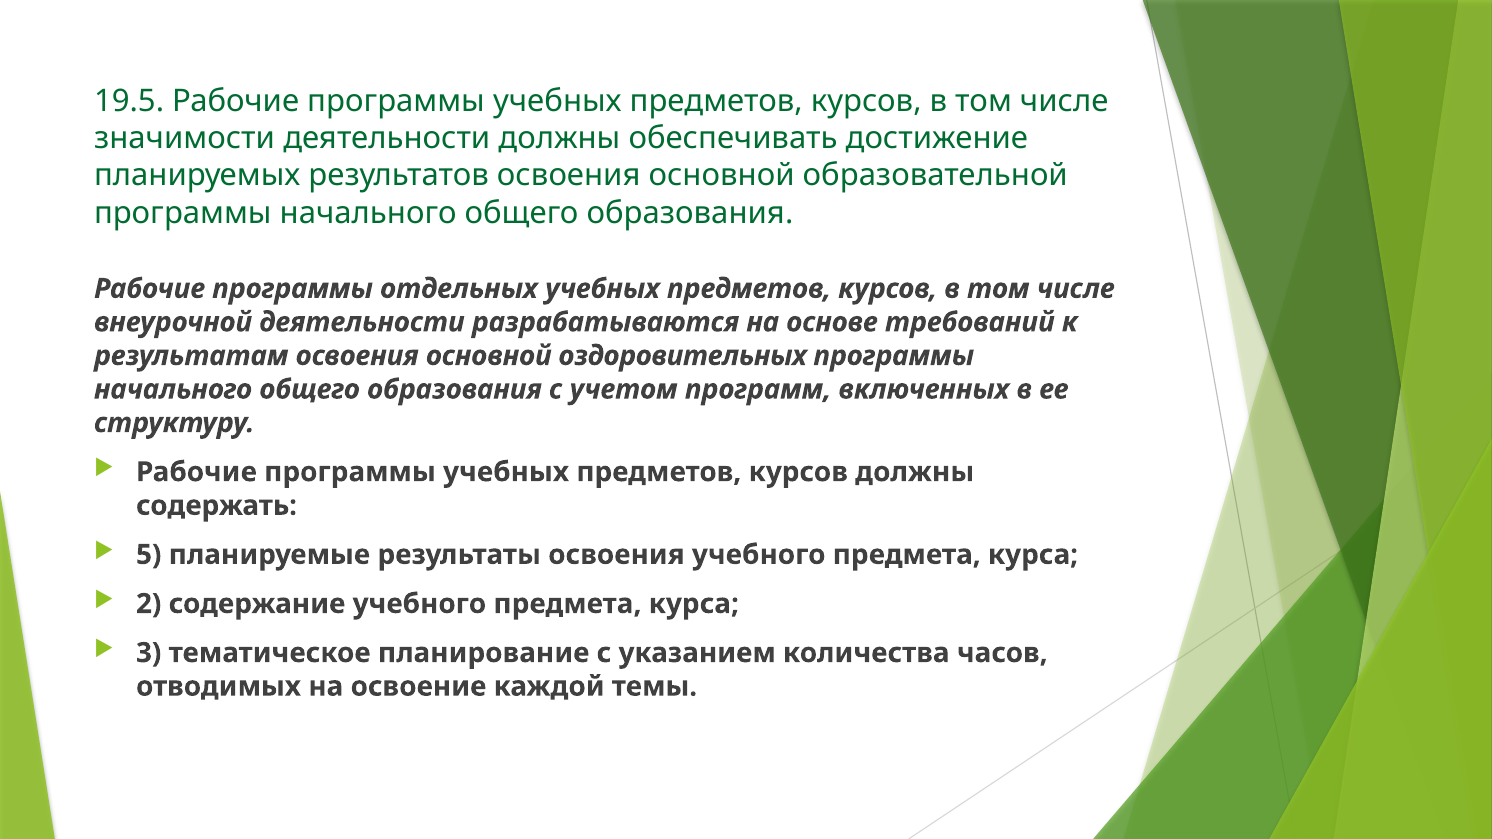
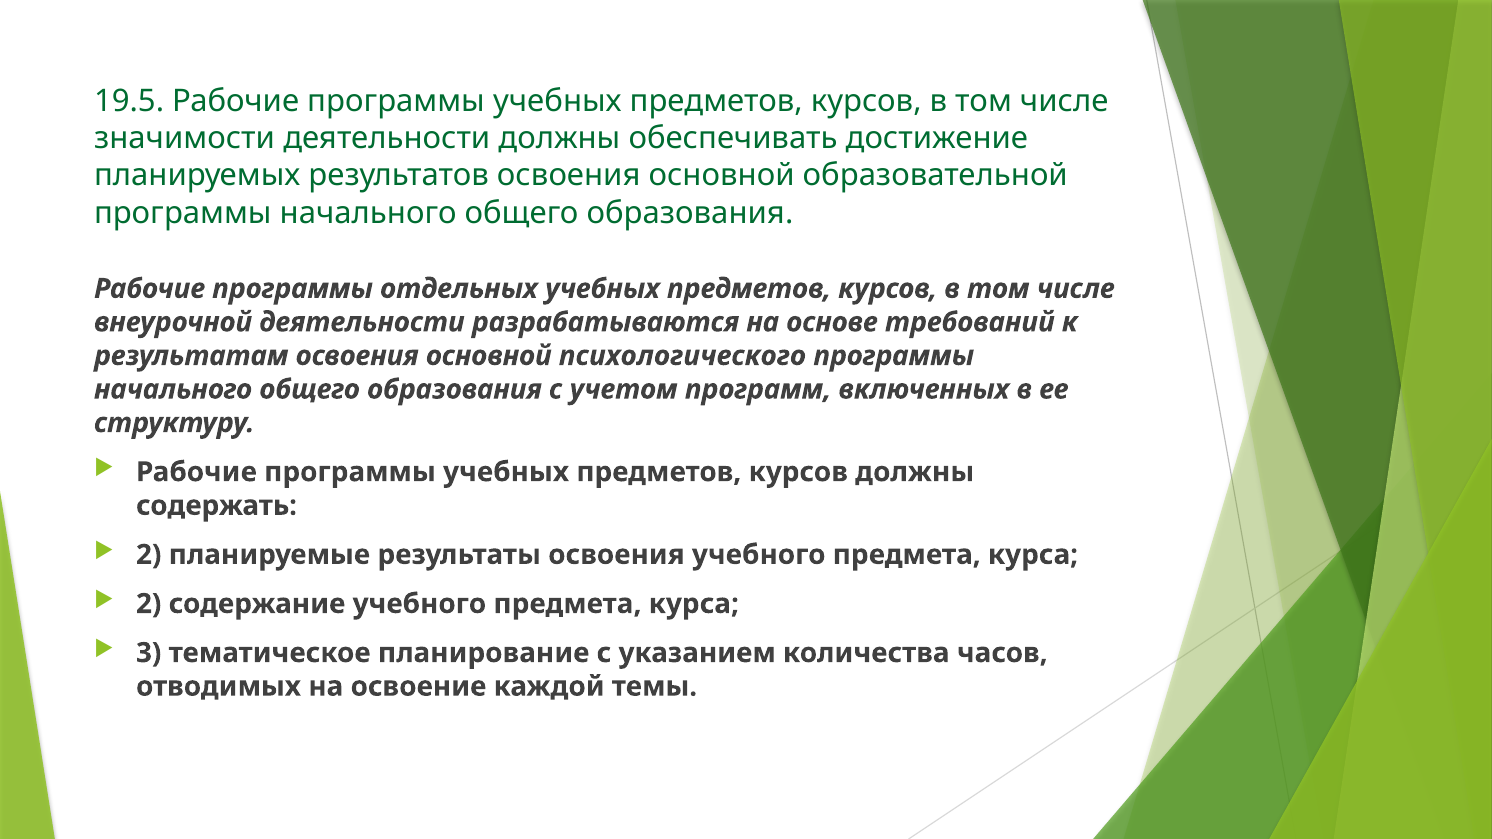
оздоровительных: оздоровительных -> психологического (682, 356)
5: 5 -> 2 (149, 555)
